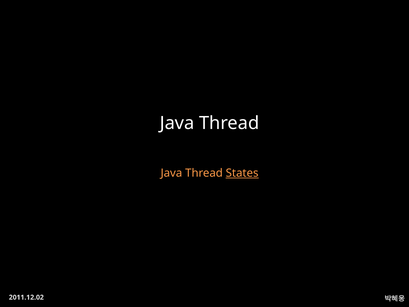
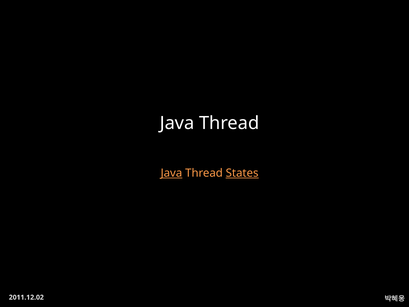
Java underline: none -> present (171, 173)
